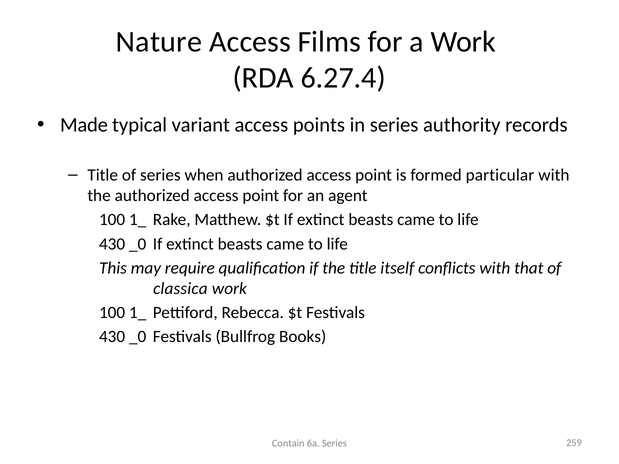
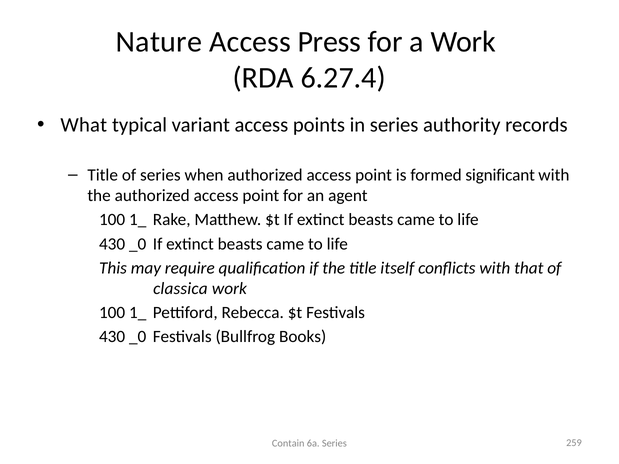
Films: Films -> Press (329, 42)
Made: Made -> What (84, 125)
particular: particular -> significant (500, 175)
